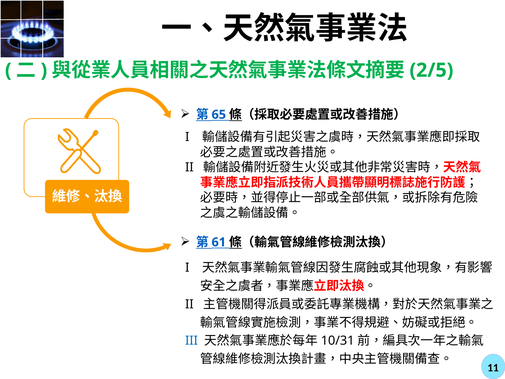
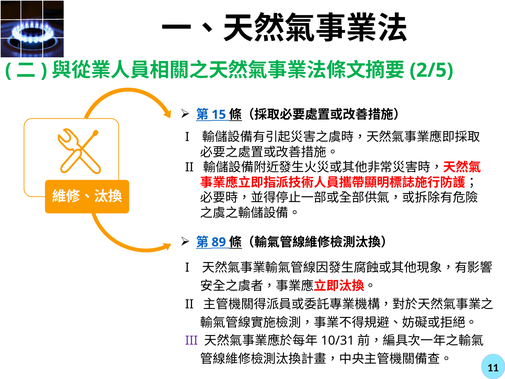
65: 65 -> 15 (219, 115)
61: 61 -> 89 (219, 242)
III colour: blue -> purple (192, 341)
